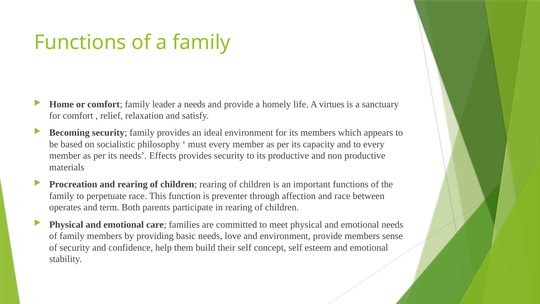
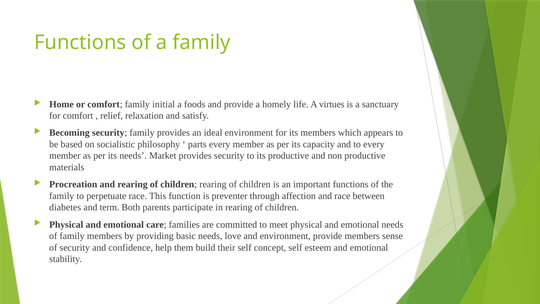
leader: leader -> initial (164, 104)
a needs: needs -> foods (195, 104)
must: must -> parts (197, 144)
Effects: Effects -> Market (163, 156)
operates: operates -> diabetes (65, 207)
